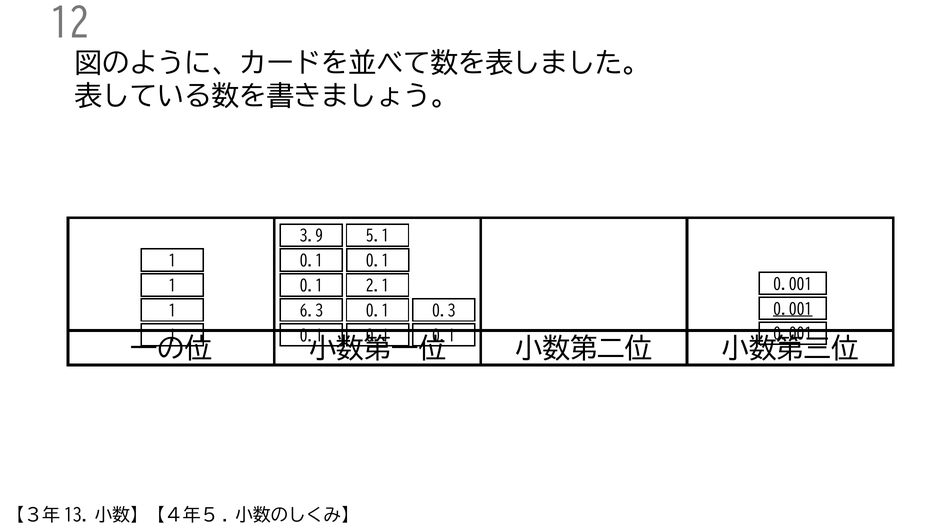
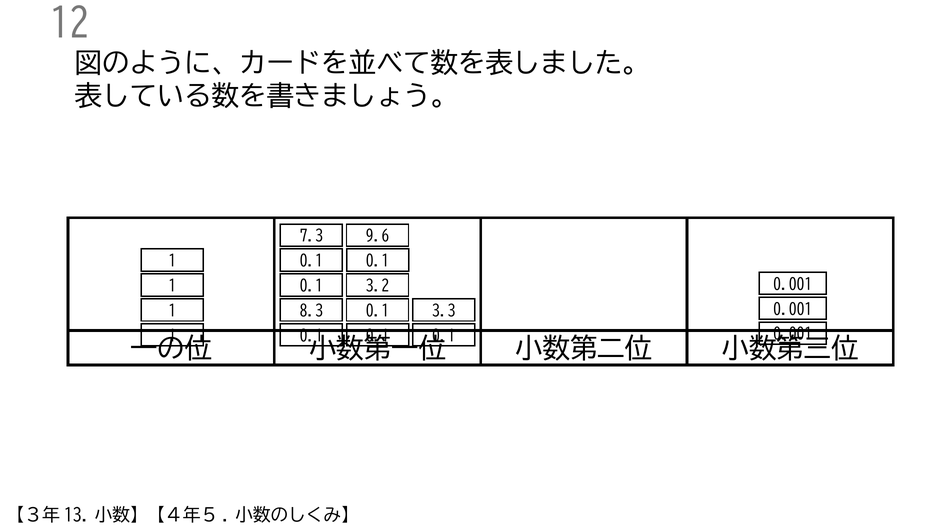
3.9: 3.9 -> 7.3 (311, 236)
5.1: 5.1 -> 9.6 (378, 236)
2.1: 2.1 -> 3.2 (378, 286)
0.001 underline: present -> none (793, 309)
6.3: 6.3 -> 8.3 (311, 311)
0.3: 0.3 -> 3.3 (444, 311)
